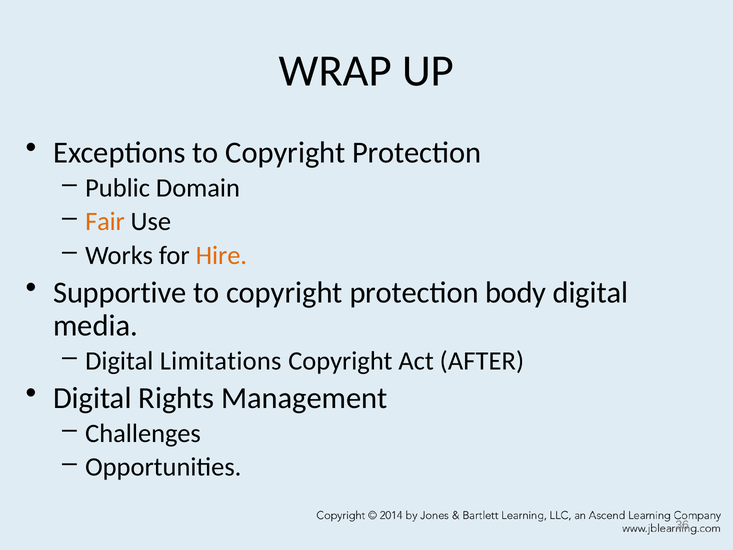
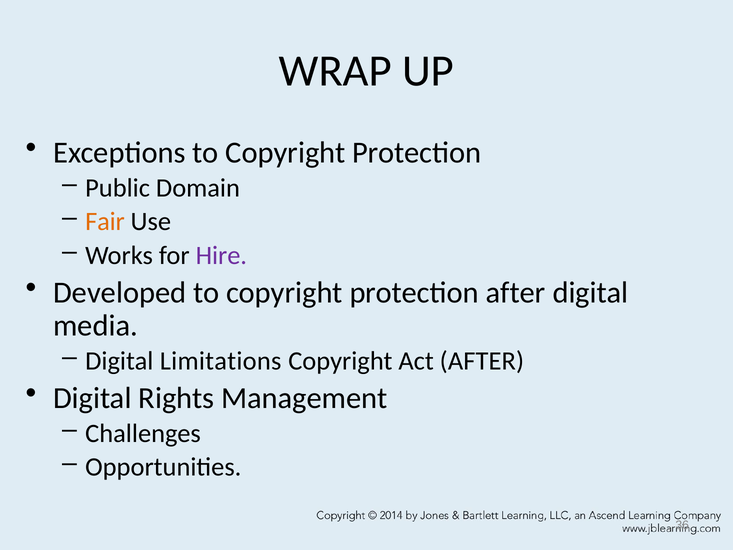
Hire colour: orange -> purple (221, 255)
Supportive: Supportive -> Developed (120, 292)
protection body: body -> after (516, 292)
